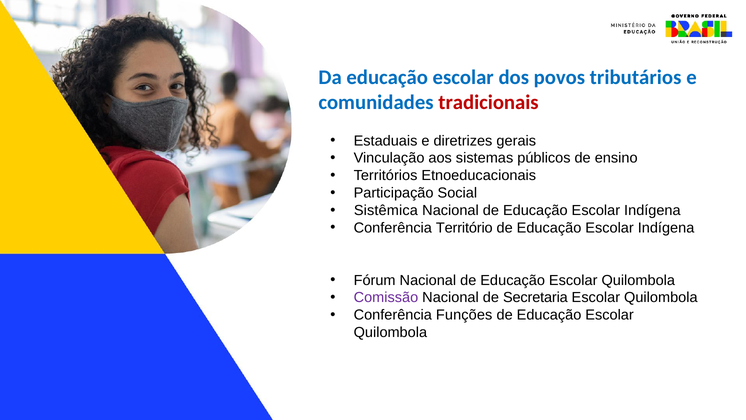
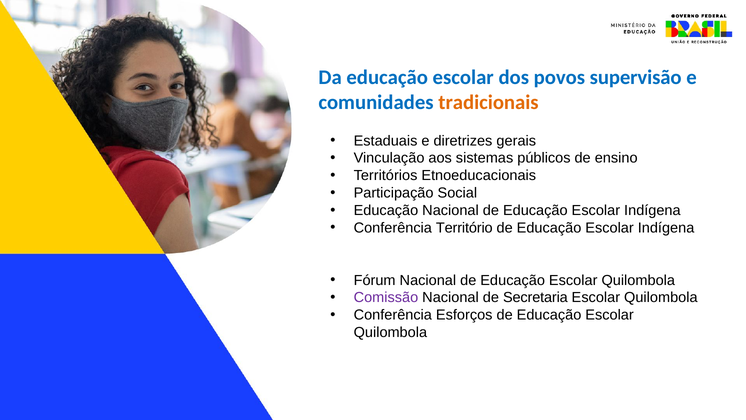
tributários: tributários -> supervisão (636, 78)
tradicionais colour: red -> orange (488, 102)
Sistêmica: Sistêmica -> Educação (386, 210)
Funções: Funções -> Esforços (464, 315)
